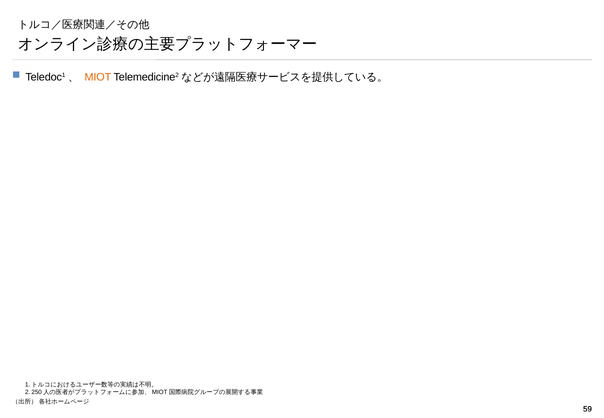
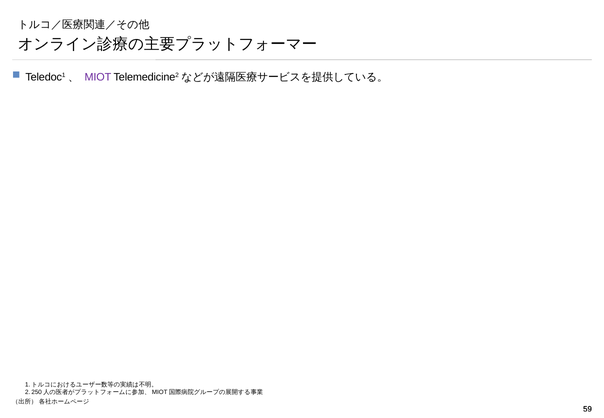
MIOT colour: orange -> purple (98, 77)
